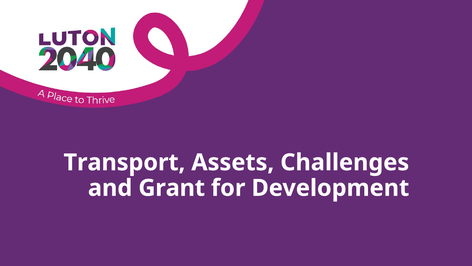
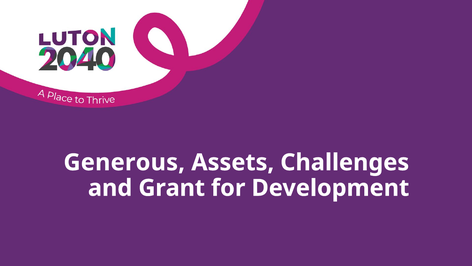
Transport: Transport -> Generous (124, 162)
